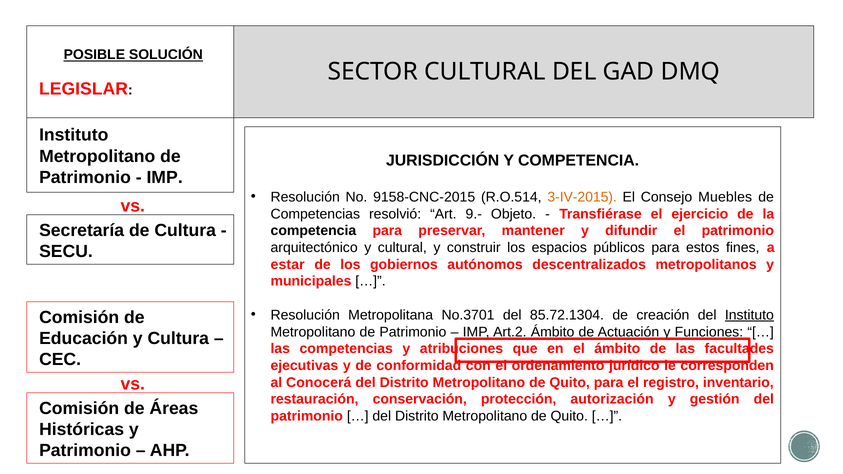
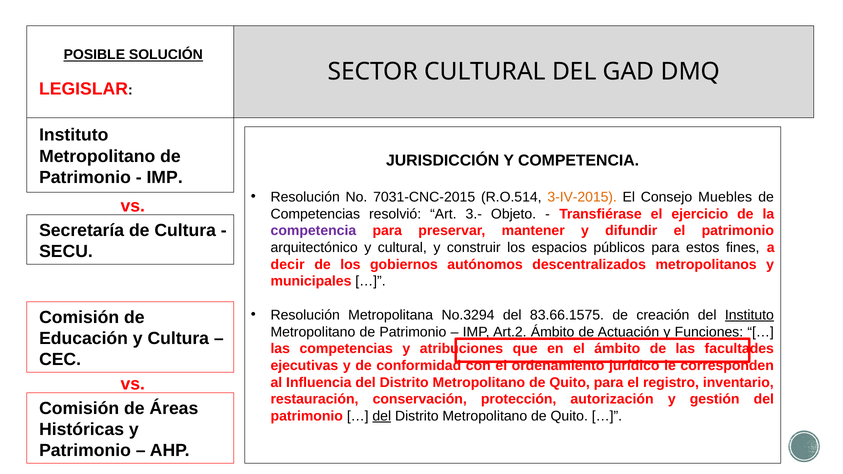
9158-CNC-2015: 9158-CNC-2015 -> 7031-CNC-2015 (424, 197)
9.-: 9.- -> 3.- (474, 214)
competencia colour: black -> purple (313, 231)
estar: estar -> decir (288, 265)
No.3701: No.3701 -> No.3294 (468, 315)
85.72.1304: 85.72.1304 -> 83.66.1575 (567, 315)
Conocerá: Conocerá -> Influencia (319, 383)
del underline: none -> present (382, 416)
